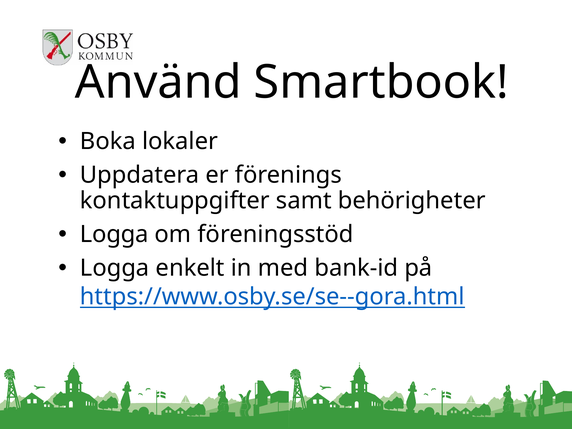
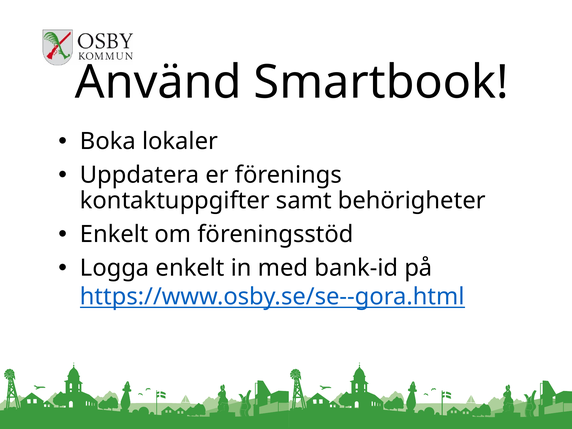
Logga: Logga -> Enkelt (114, 234)
